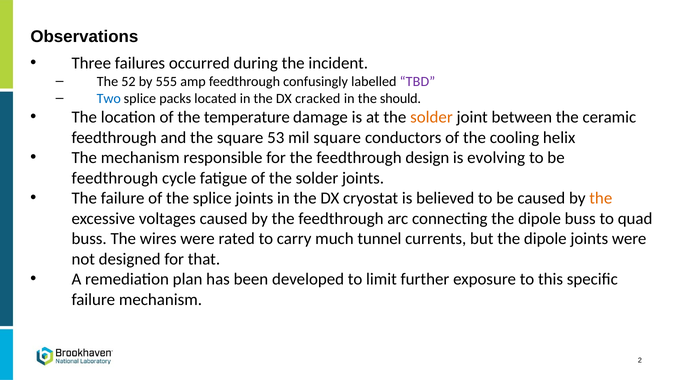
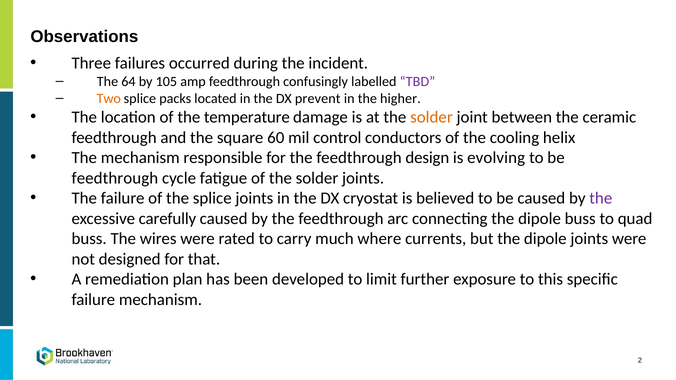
52: 52 -> 64 (128, 82)
555: 555 -> 105 (166, 82)
Two colour: blue -> orange (109, 98)
cracked: cracked -> prevent (318, 98)
should: should -> higher (400, 98)
53: 53 -> 60 (276, 138)
mil square: square -> control (337, 138)
the colour: orange -> purple (601, 198)
voltages: voltages -> carefully (167, 219)
tunnel: tunnel -> where (379, 239)
